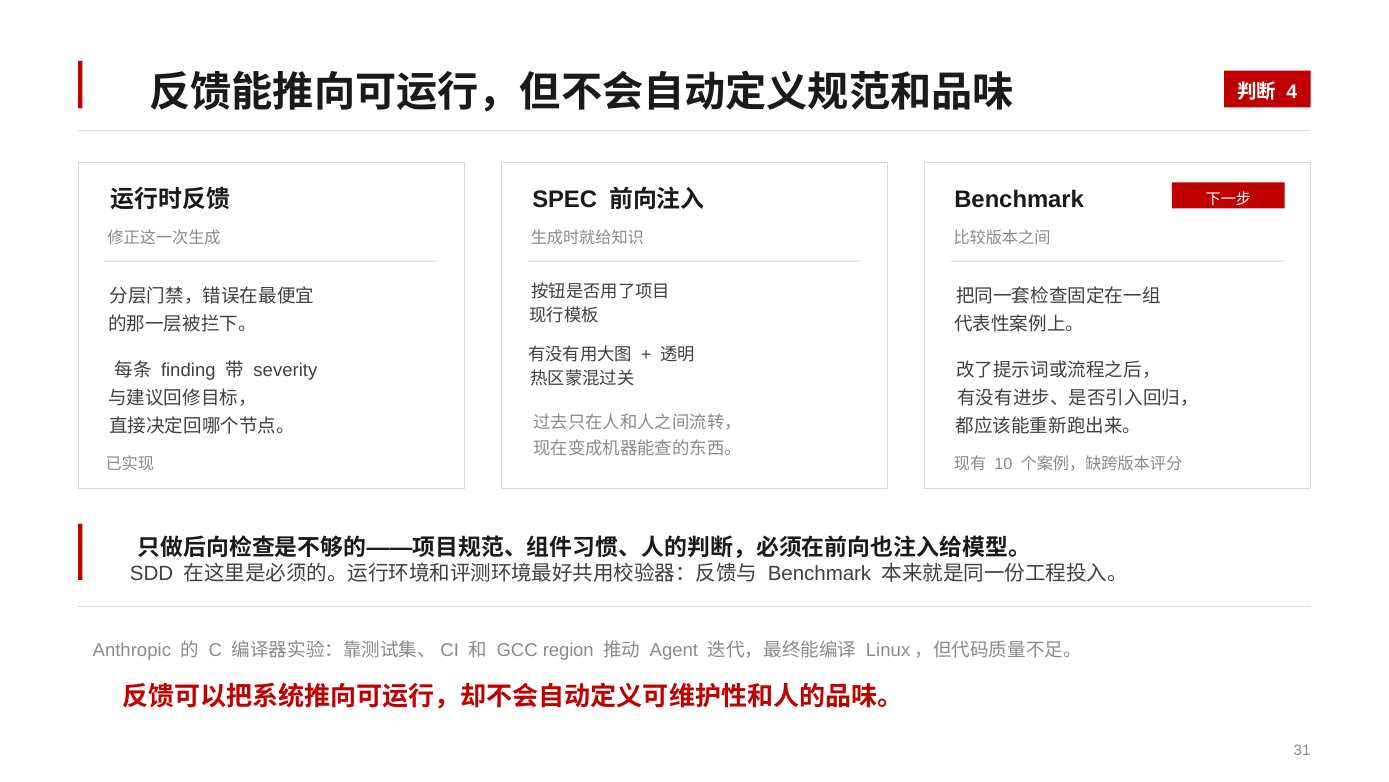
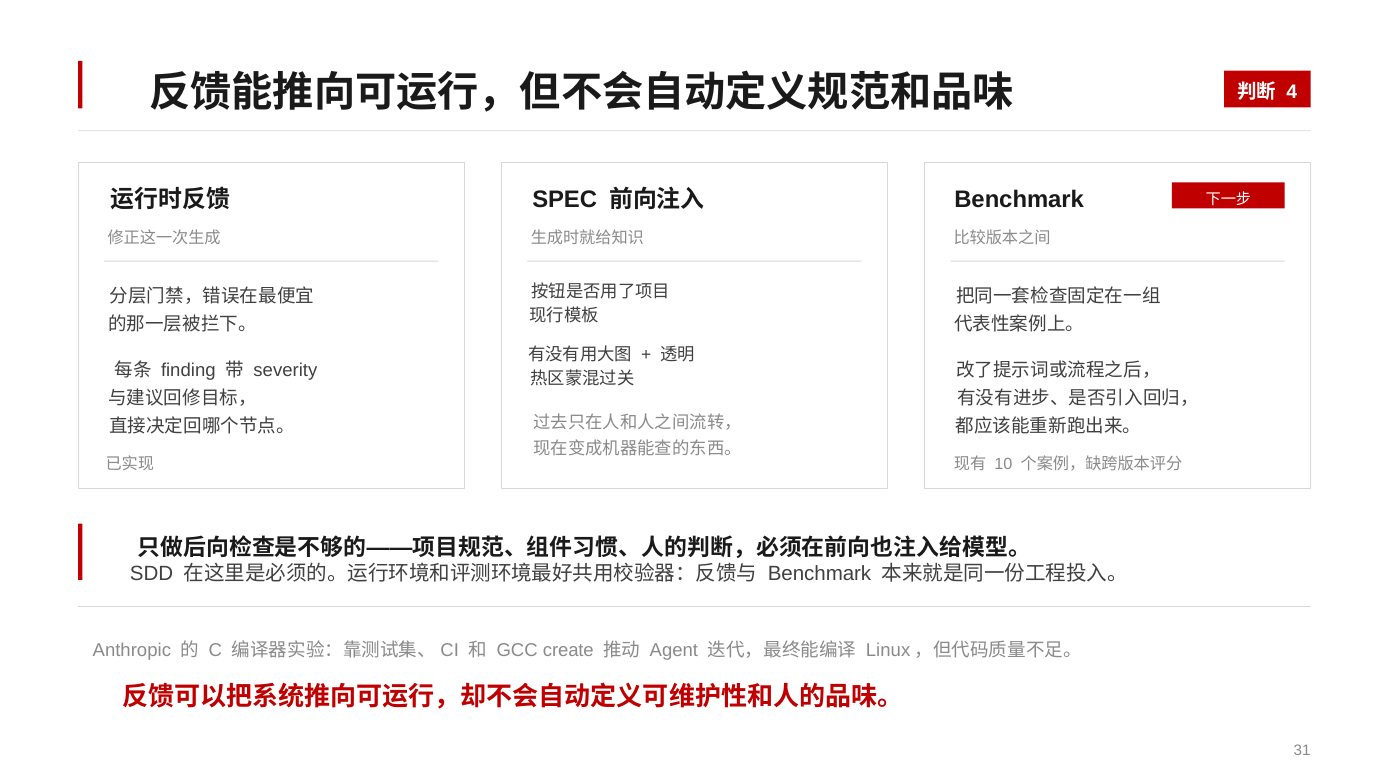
region: region -> create (568, 650)
